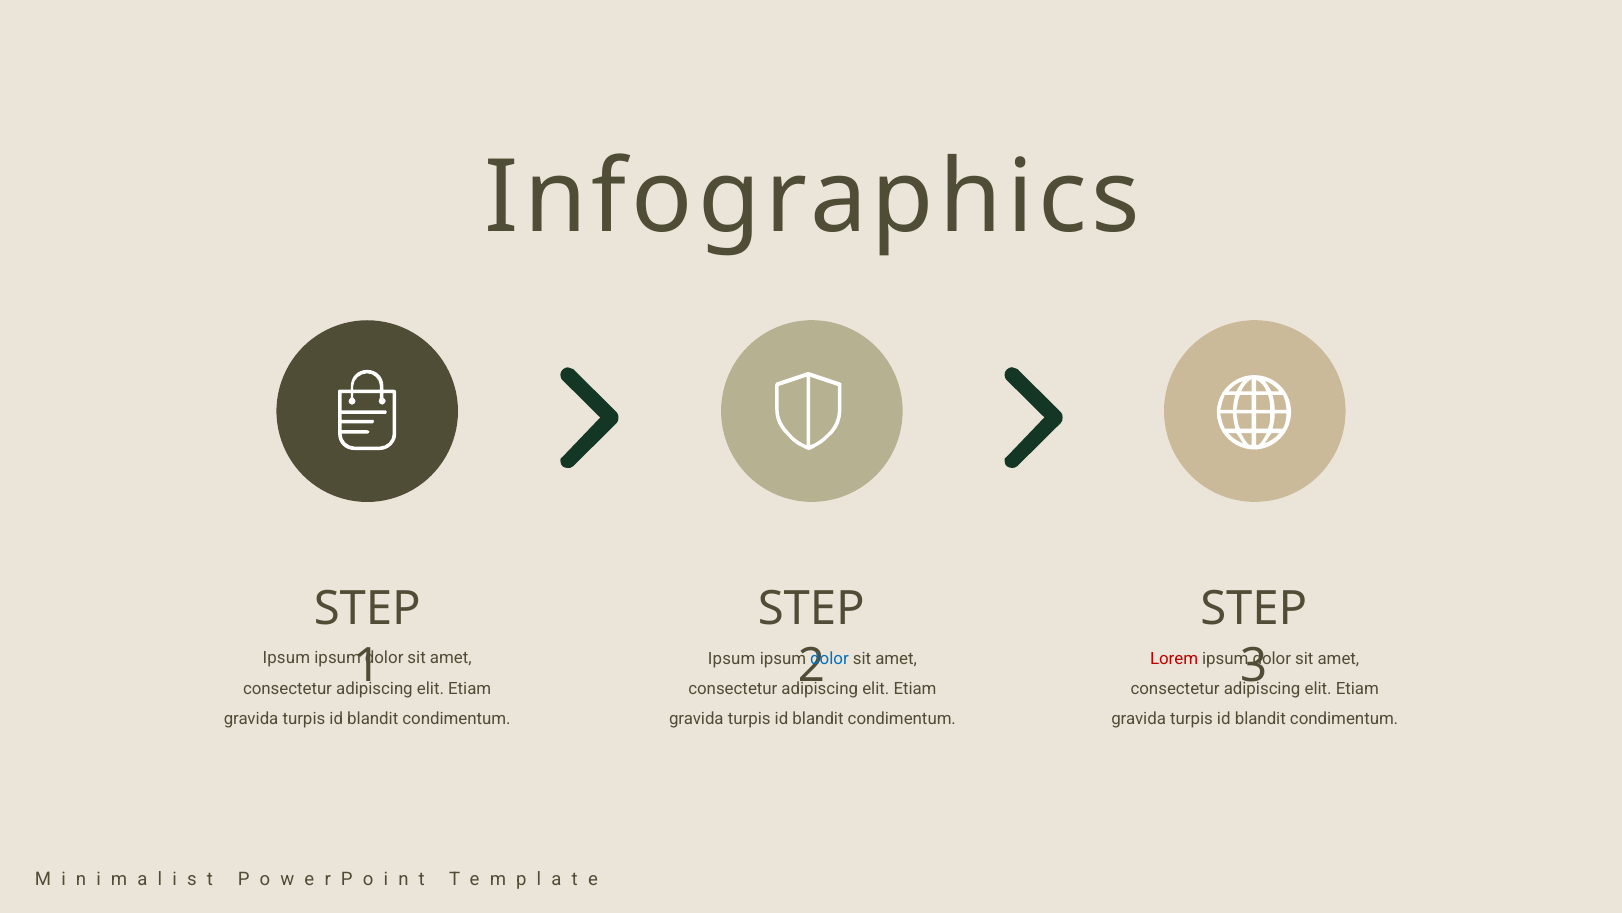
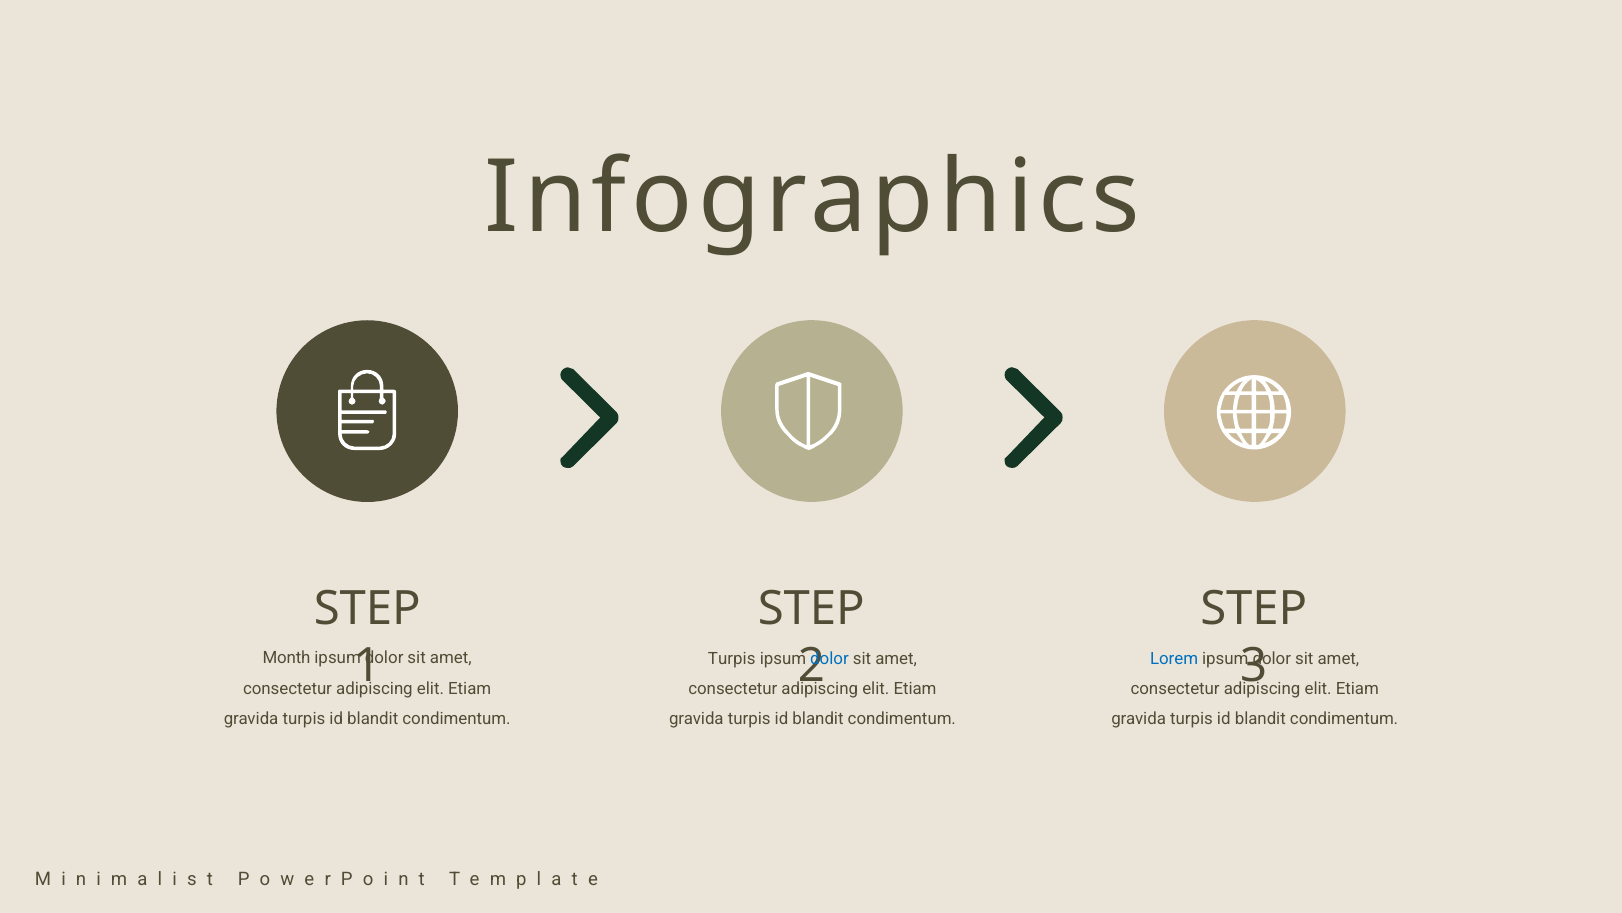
Ipsum: Ipsum -> Month (287, 658)
Ipsum: Ipsum -> Turpis (732, 658)
Lorem colour: red -> blue (1174, 658)
